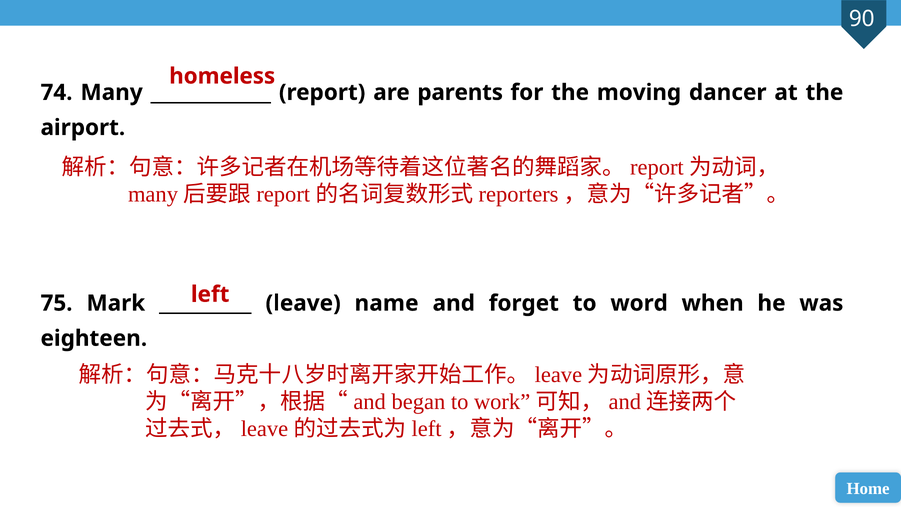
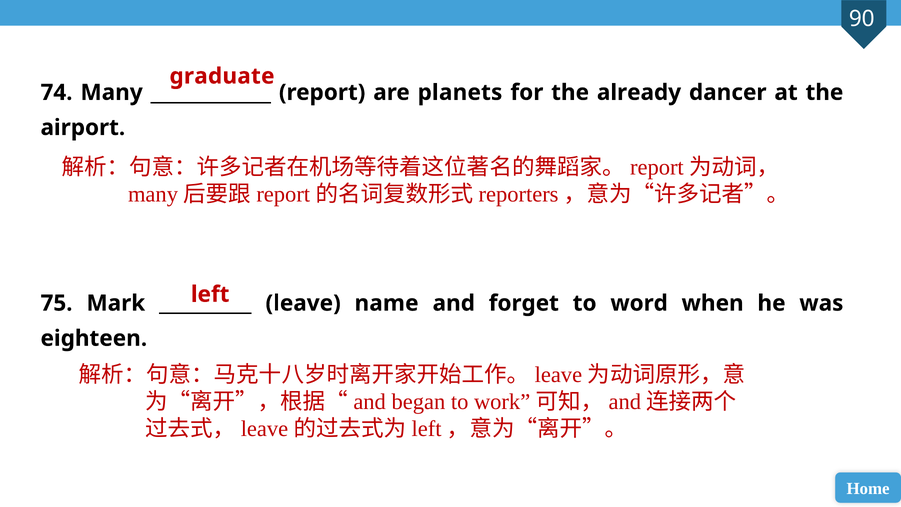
homeless: homeless -> graduate (222, 76)
parents: parents -> planets (460, 92)
moving: moving -> already (639, 92)
